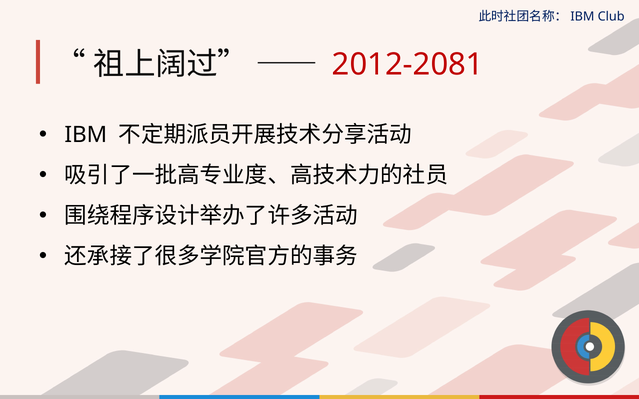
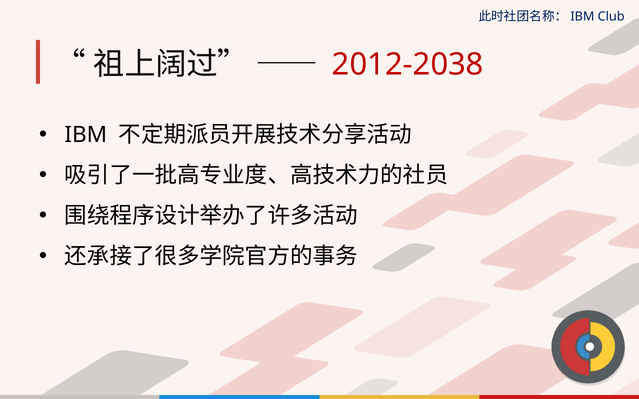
2012-2081: 2012-2081 -> 2012-2038 (408, 64)
